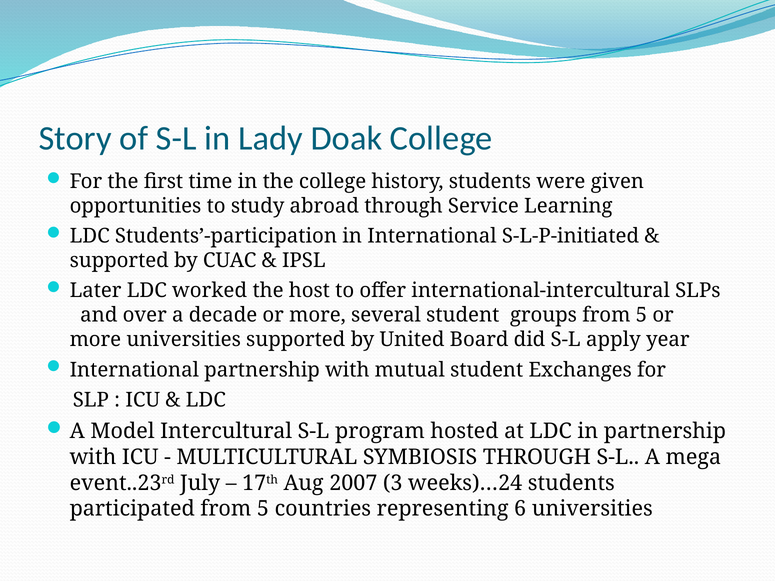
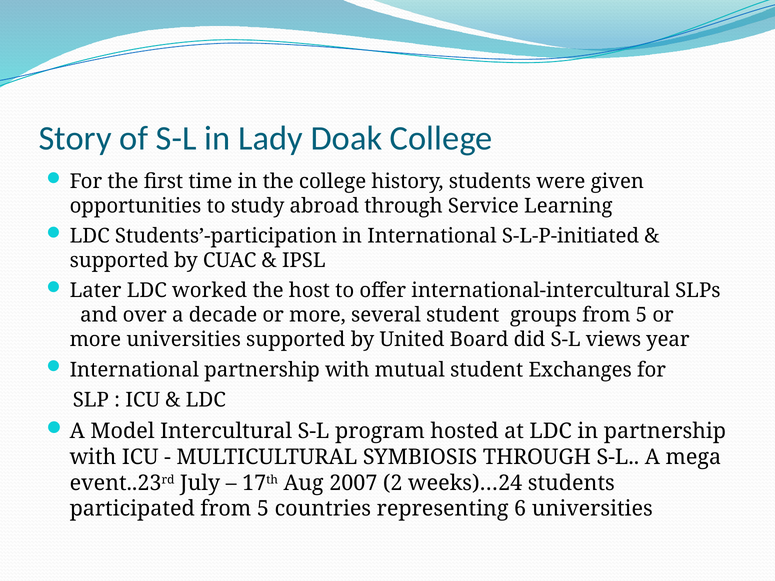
apply: apply -> views (614, 340)
3: 3 -> 2 (393, 483)
